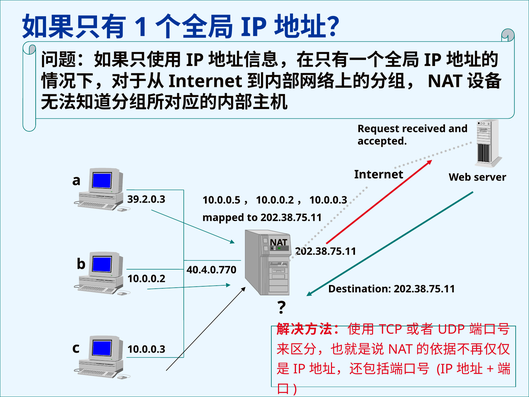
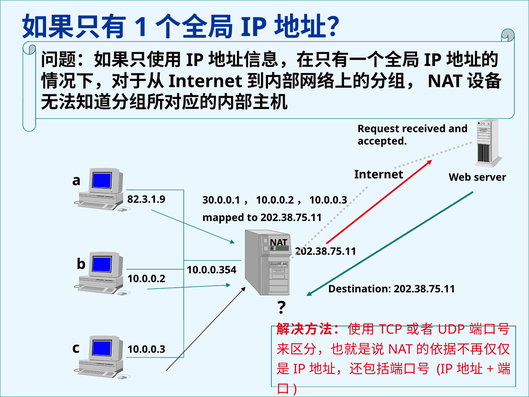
39.2.0.3: 39.2.0.3 -> 82.3.1.9 (146, 199)
10.0.0.5: 10.0.0.5 -> 30.0.0.1 (221, 200)
40.4.0.770: 40.4.0.770 -> 10.0.0.354 (212, 270)
